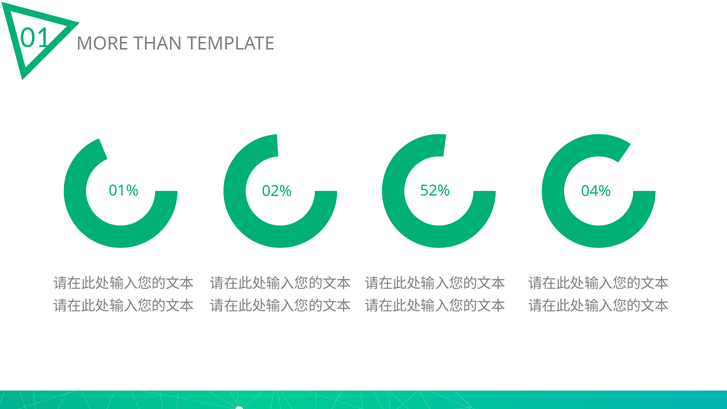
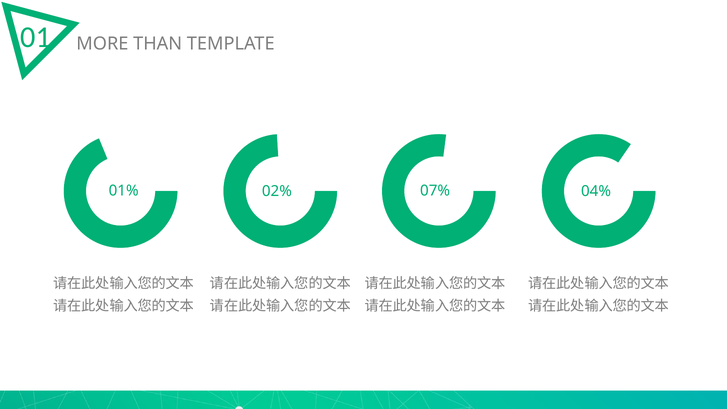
52%: 52% -> 07% (435, 191)
